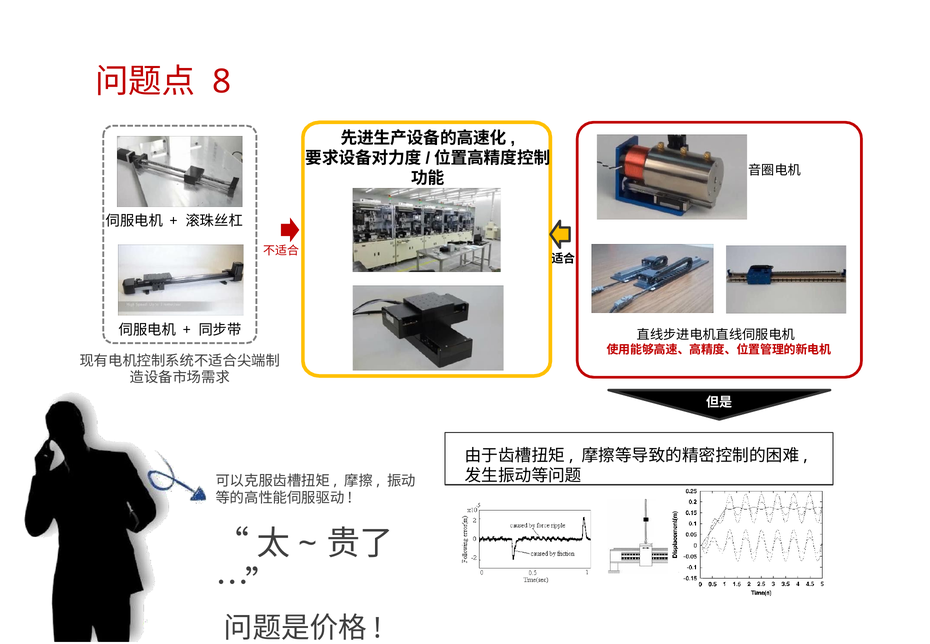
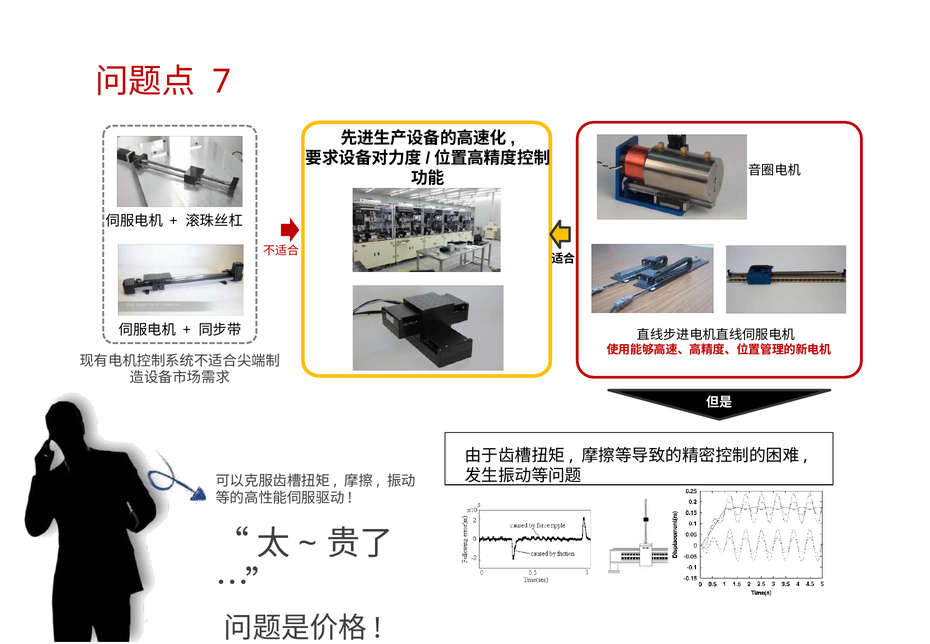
8: 8 -> 7 (222, 82)
